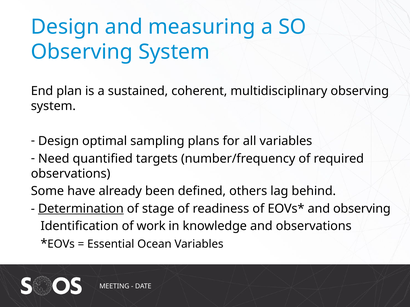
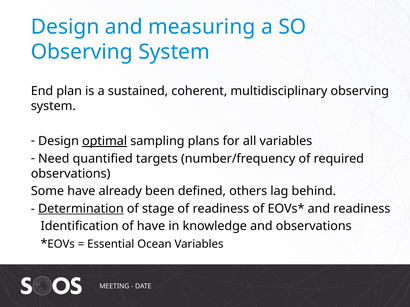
optimal underline: none -> present (105, 141)
and observing: observing -> readiness (362, 209)
of work: work -> have (151, 227)
